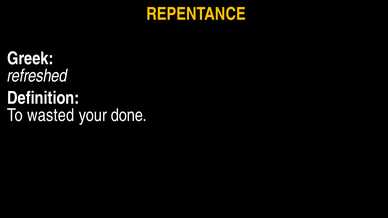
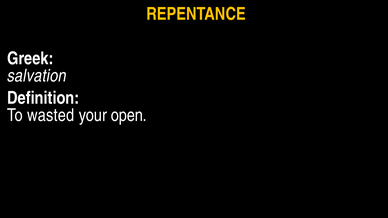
refreshed: refreshed -> salvation (37, 76)
done: done -> open (129, 115)
